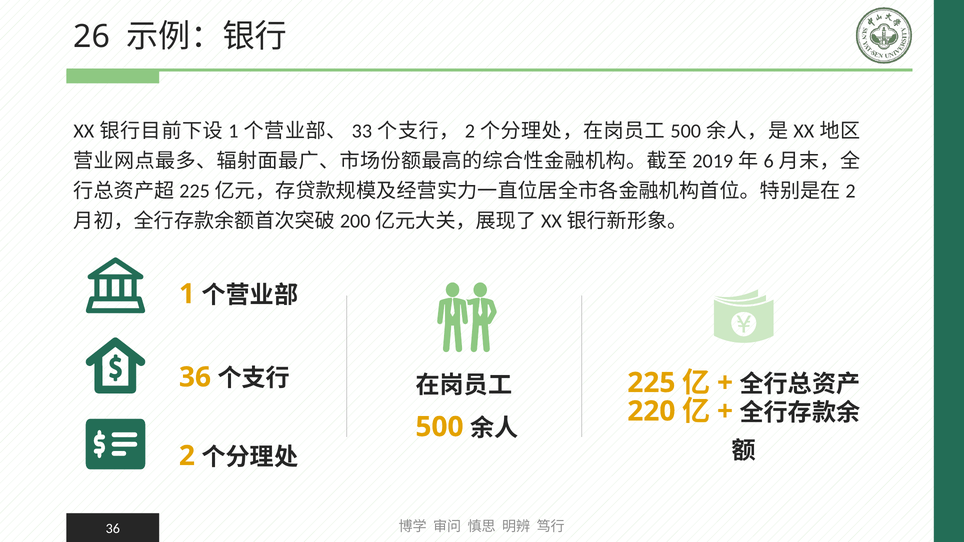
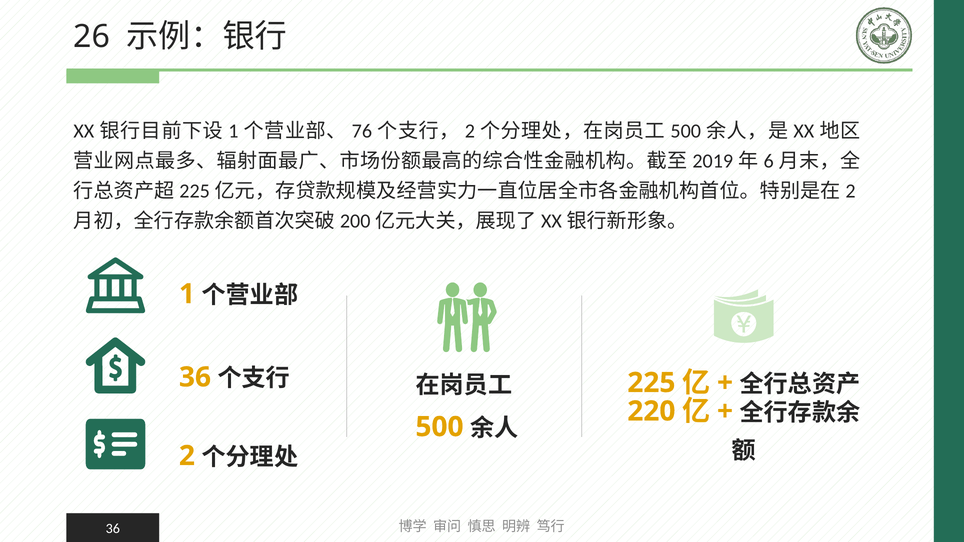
33: 33 -> 76 (362, 131)
